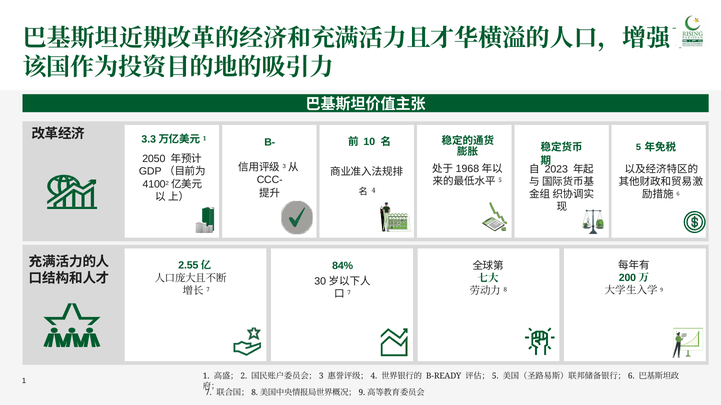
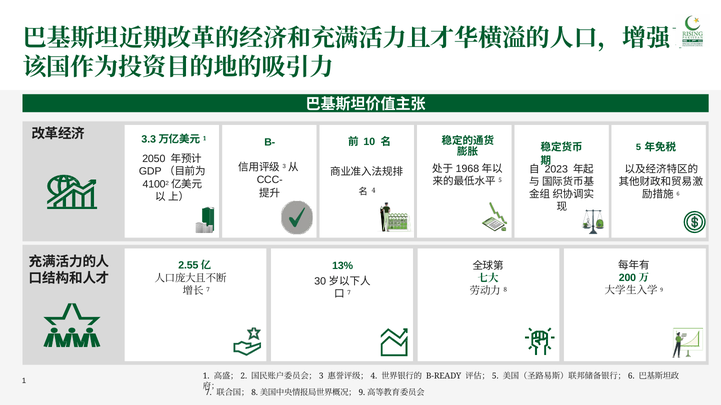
84%: 84% -> 13% (343, 266)
